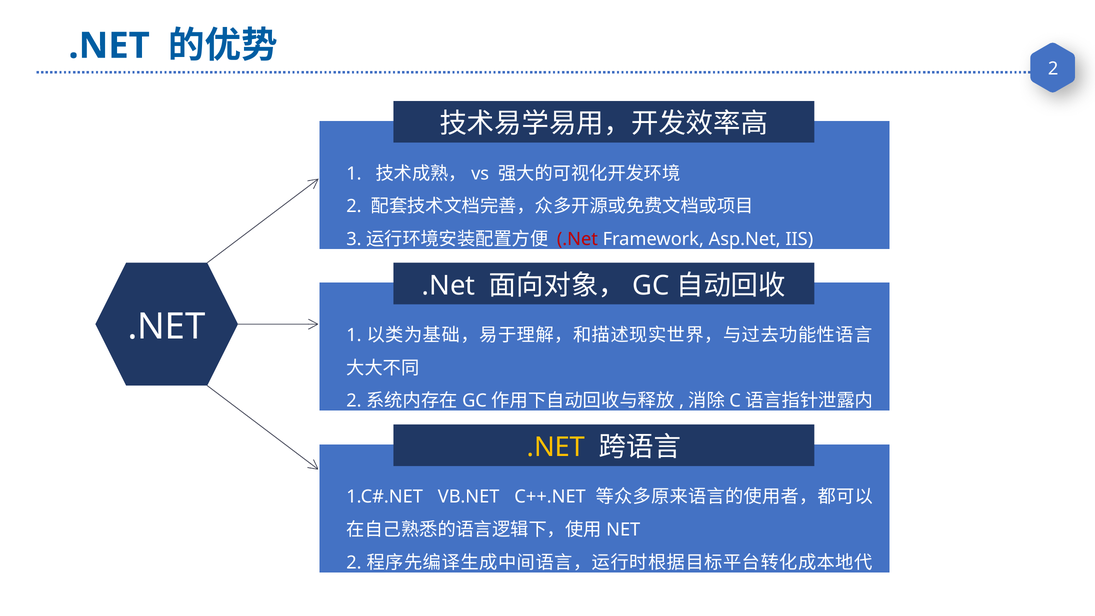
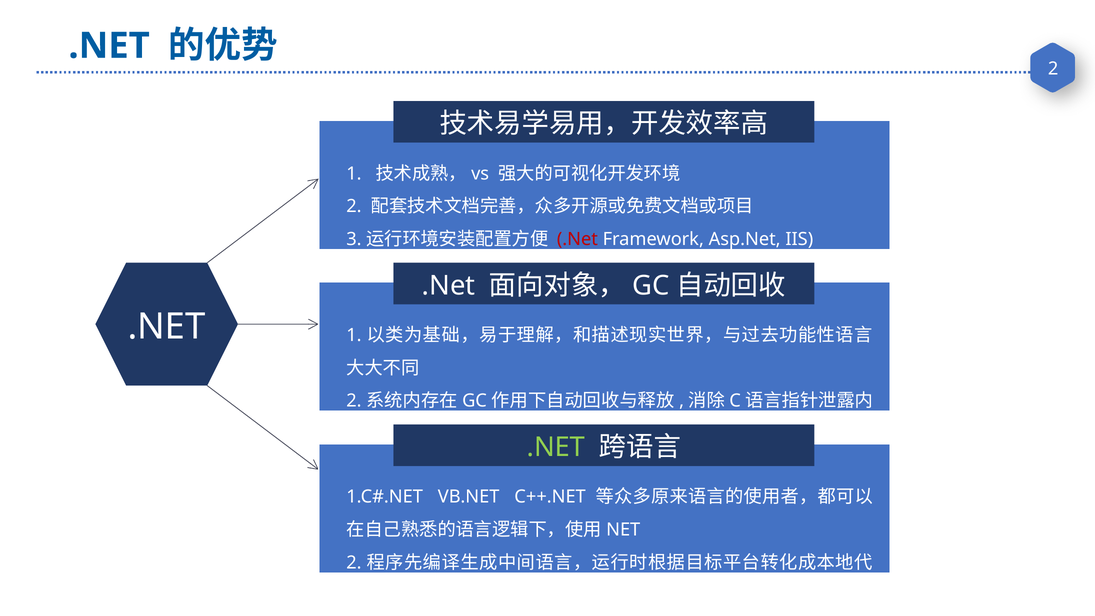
.NET colour: yellow -> light green (556, 447)
